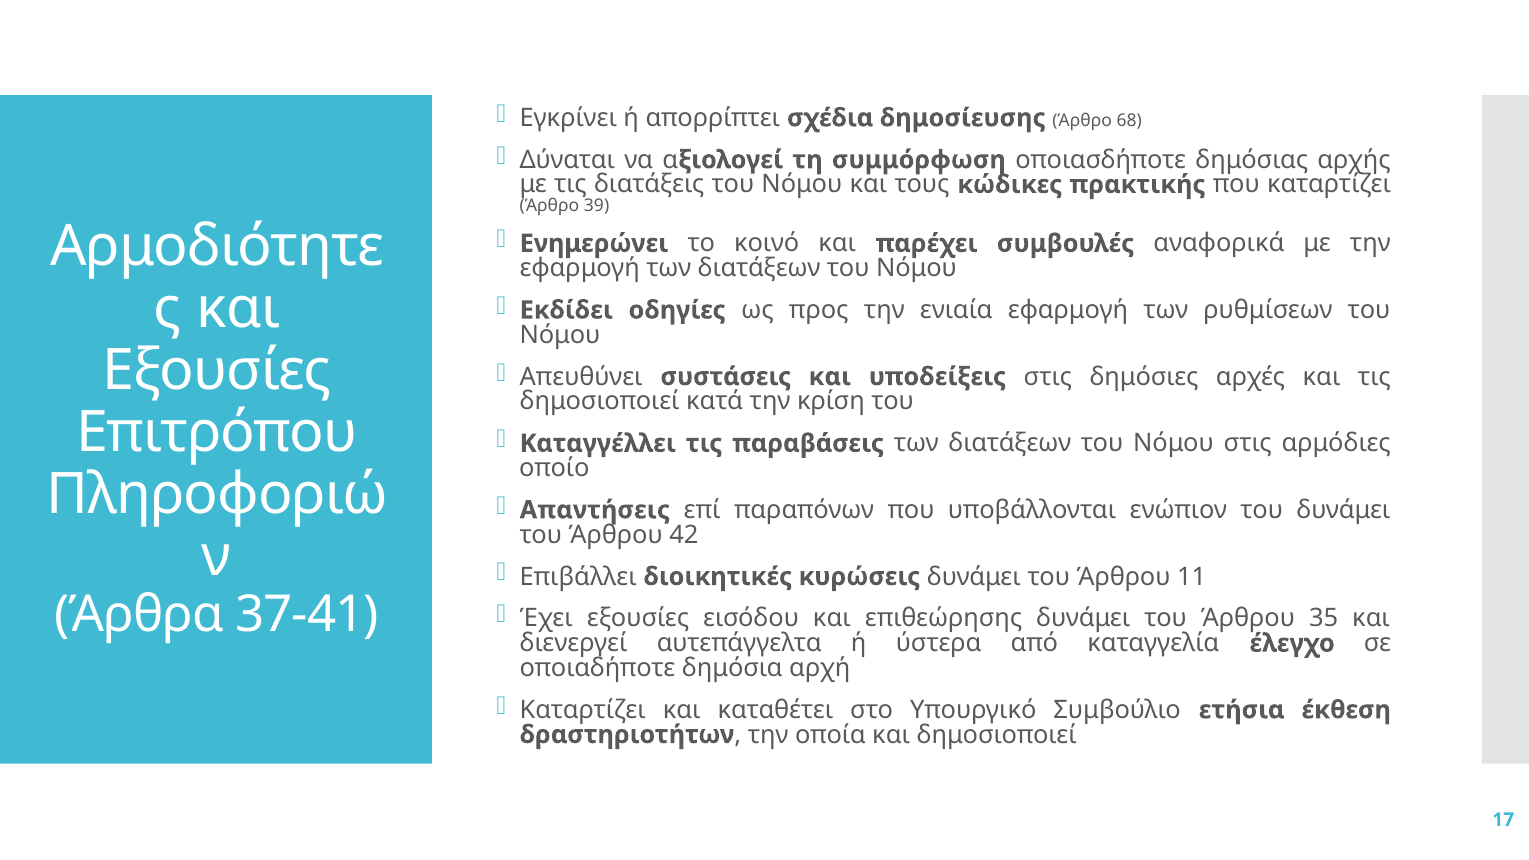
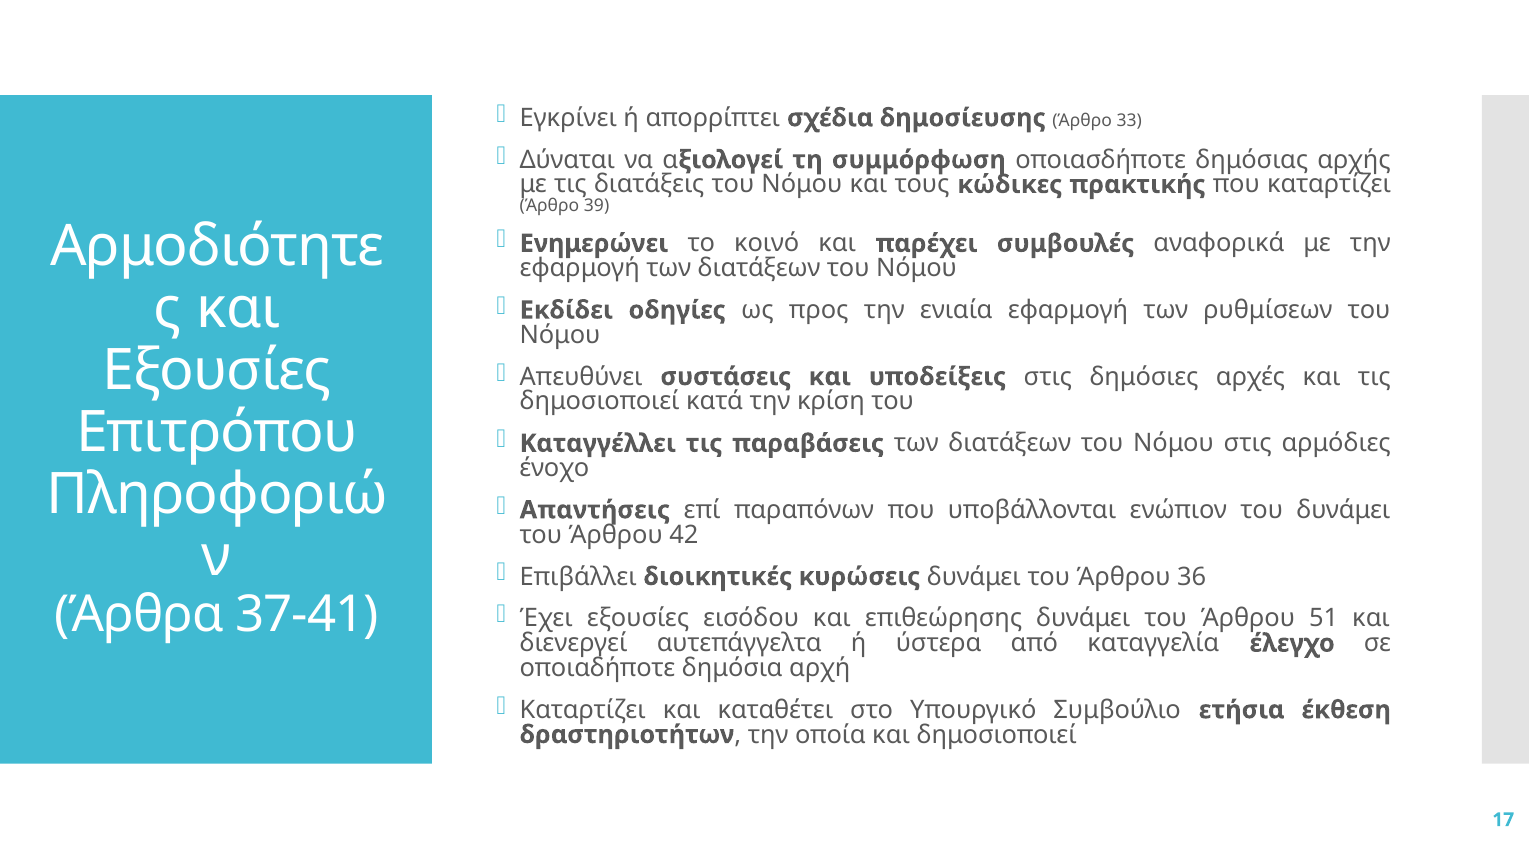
68: 68 -> 33 (1129, 121)
οποίο: οποίο -> ένοχο (554, 468)
11: 11 -> 36 (1192, 577)
35: 35 -> 51 (1324, 619)
